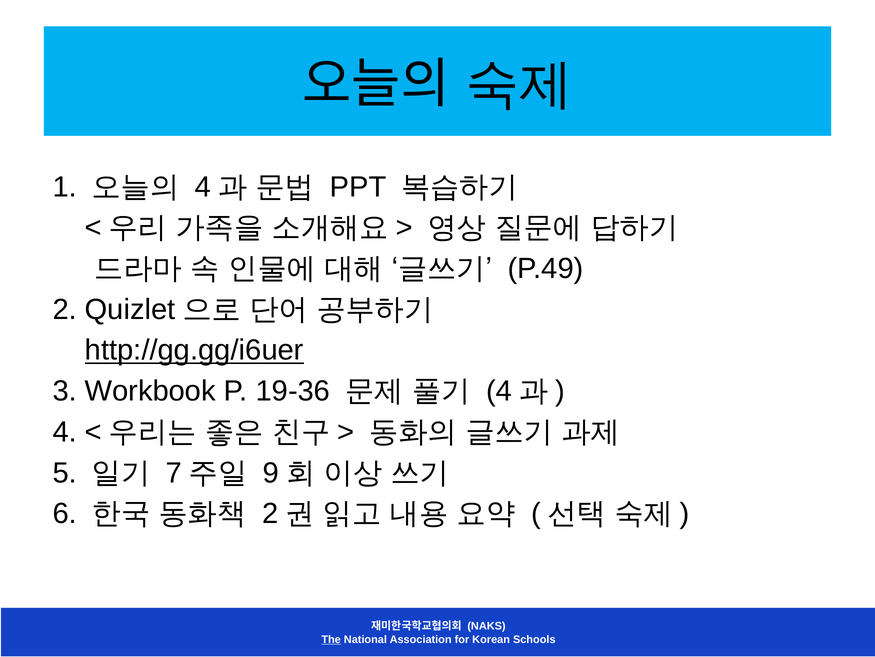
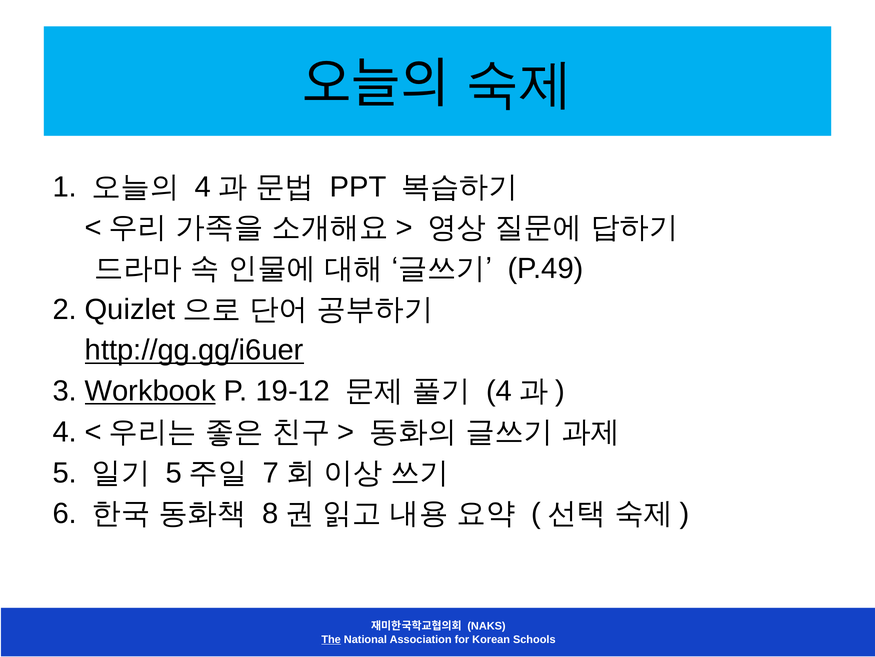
Workbook underline: none -> present (150, 391)
19-36: 19-36 -> 19-12 (293, 391)
7: 7 -> 5 (174, 472)
9: 9 -> 7 (271, 472)
2: 2 -> 8 (270, 513)
